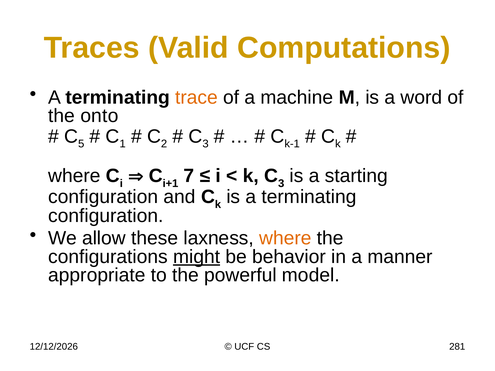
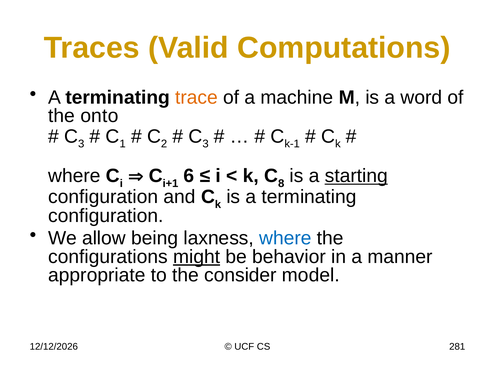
5: 5 -> 3 (81, 144)
7: 7 -> 6 (189, 176)
3: 3 -> 8 (281, 184)
starting underline: none -> present (356, 176)
these: these -> being (155, 238)
where colour: orange -> blue (285, 238)
powerful: powerful -> consider (240, 275)
